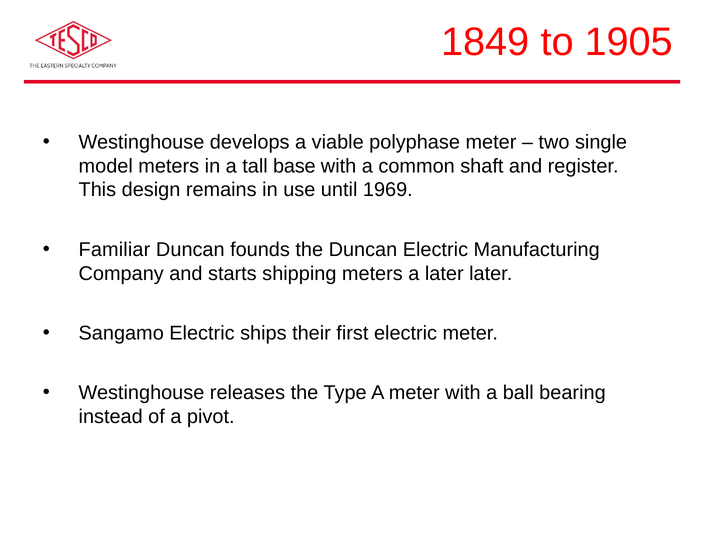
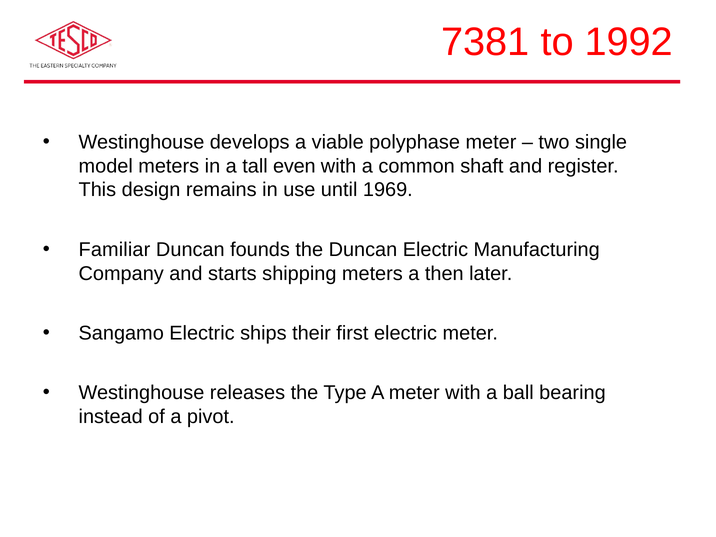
1849: 1849 -> 7381 (485, 42)
1905: 1905 -> 1992 (629, 42)
base: base -> even (294, 166)
a later: later -> then (444, 273)
